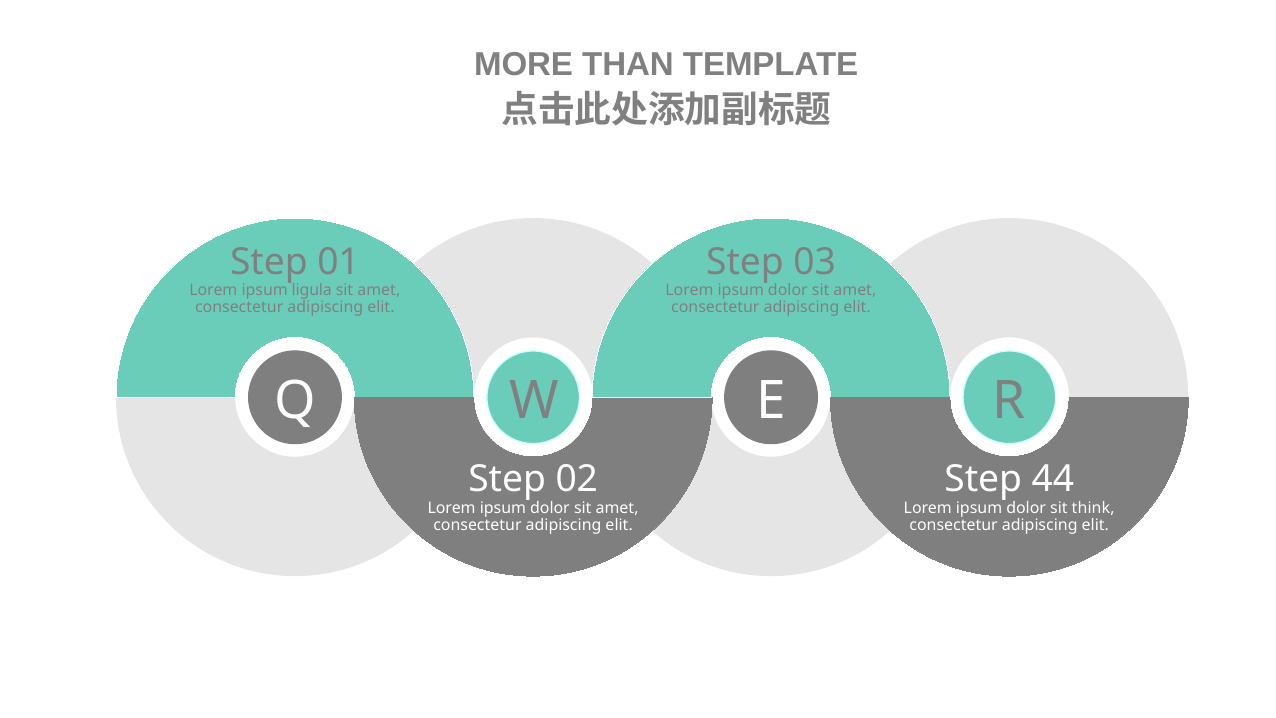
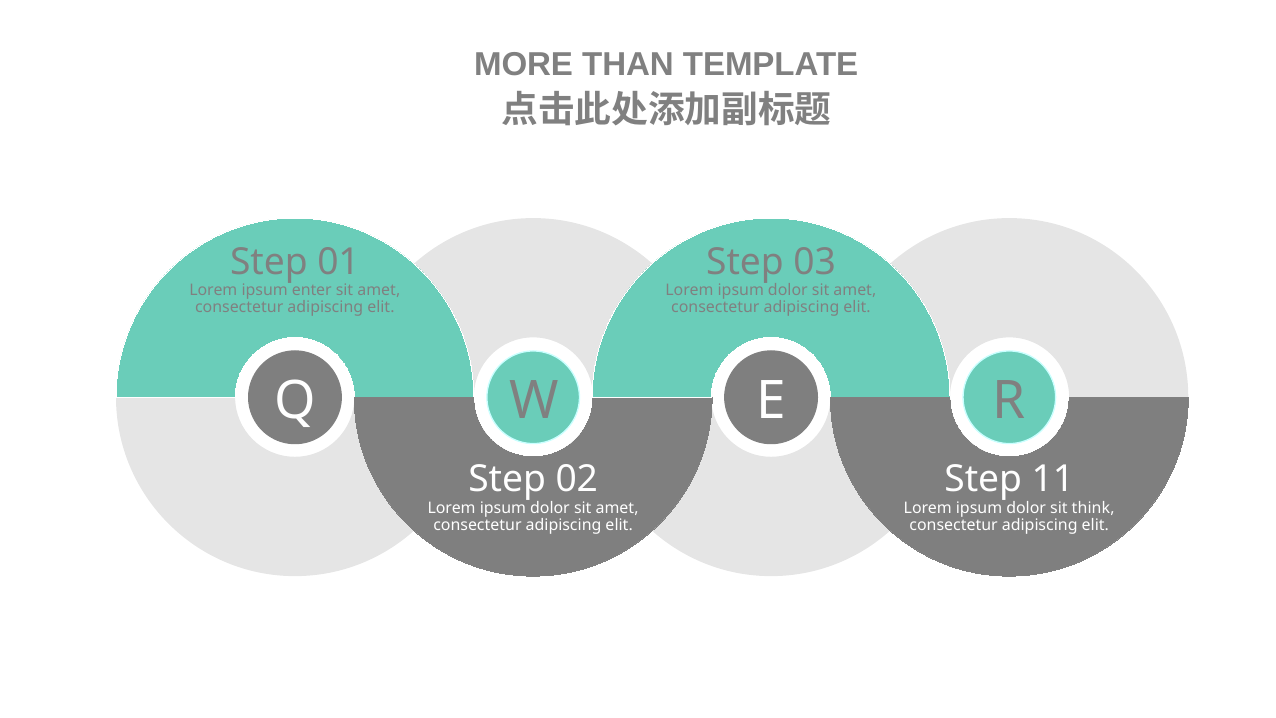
ligula: ligula -> enter (312, 290)
44: 44 -> 11 (1053, 480)
